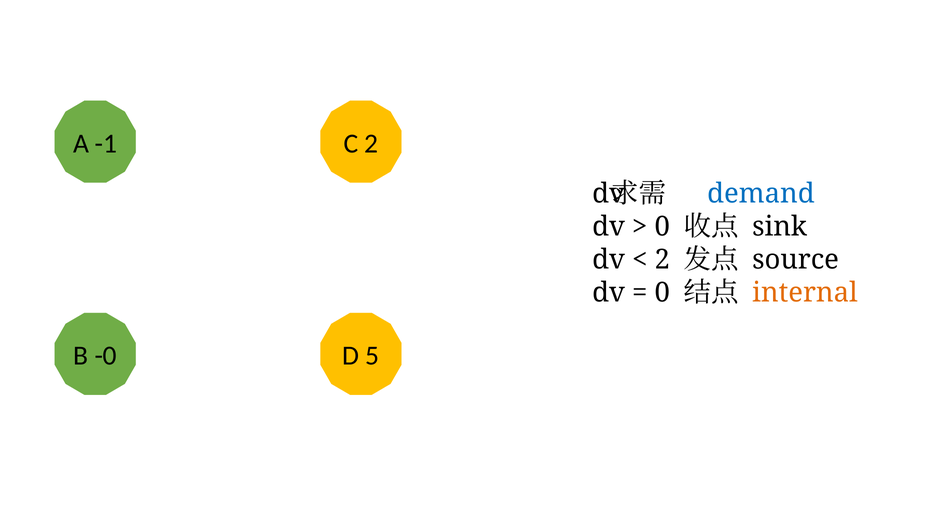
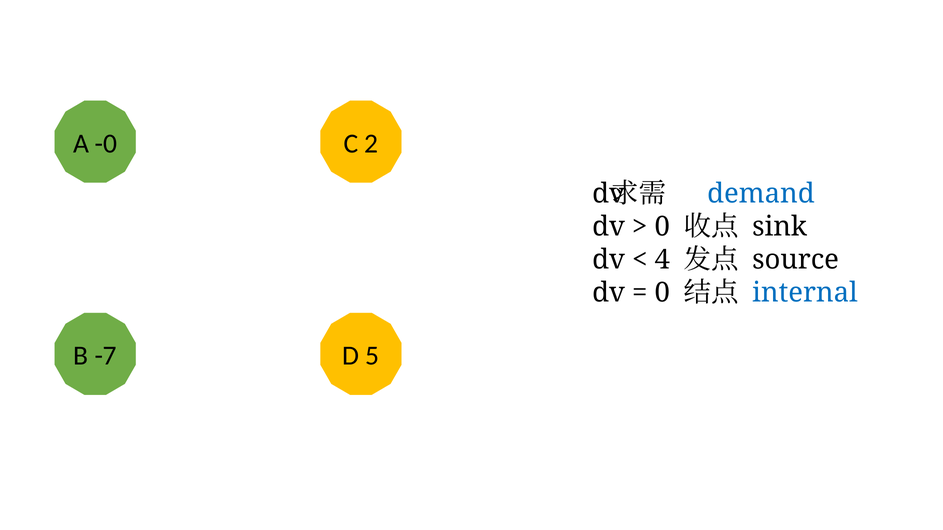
-1: -1 -> -0 (106, 144)
2: 2 -> 4 (662, 260)
internal colour: orange -> blue (805, 293)
-0: -0 -> -7 (106, 356)
